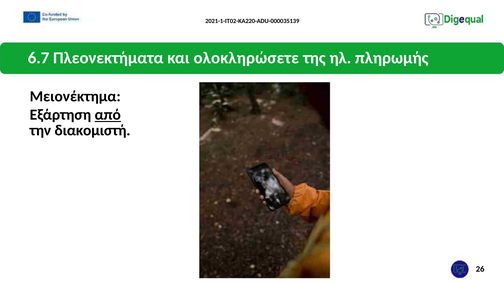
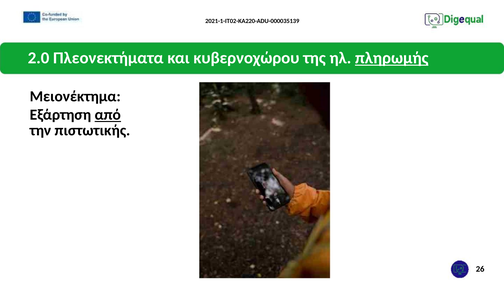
6.7: 6.7 -> 2.0 (39, 58)
ολοκληρώσετε: ολοκληρώσετε -> κυβερνοχώρου (246, 58)
πληρωμής underline: none -> present (392, 58)
διακομιστή: διακομιστή -> πιστωτικής (92, 131)
